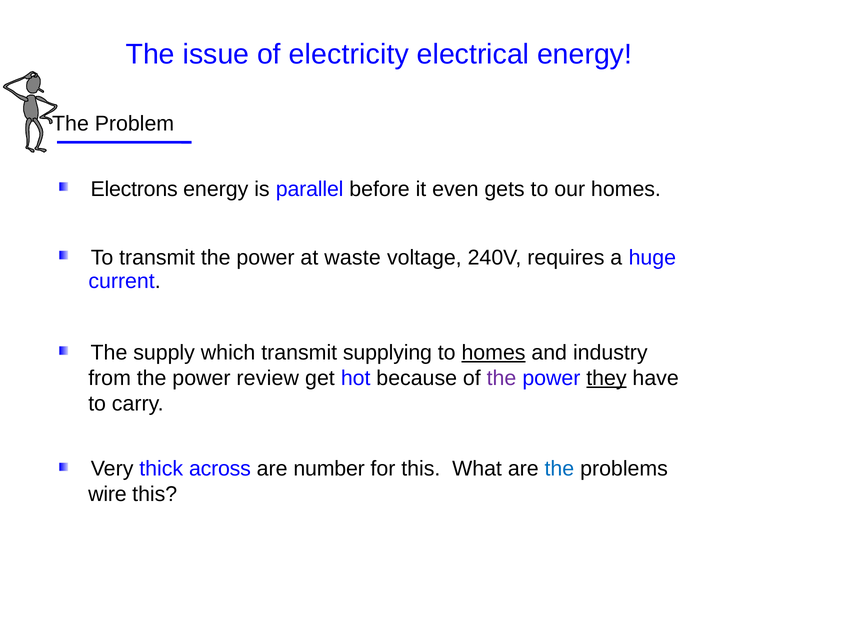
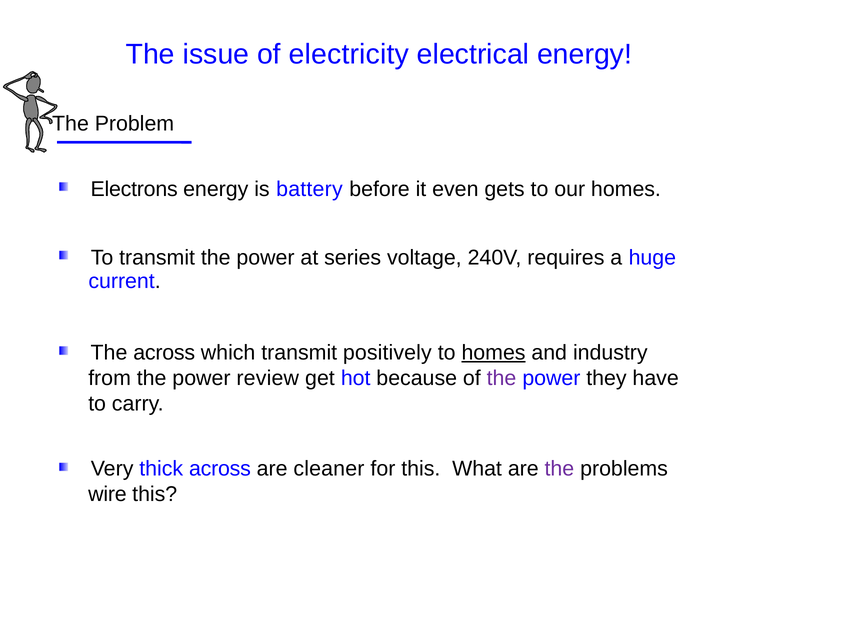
parallel: parallel -> battery (309, 189)
waste: waste -> series (353, 257)
The supply: supply -> across (164, 352)
supplying: supplying -> positively (387, 352)
they underline: present -> none (606, 378)
number: number -> cleaner (329, 468)
the colour: blue -> purple (559, 468)
